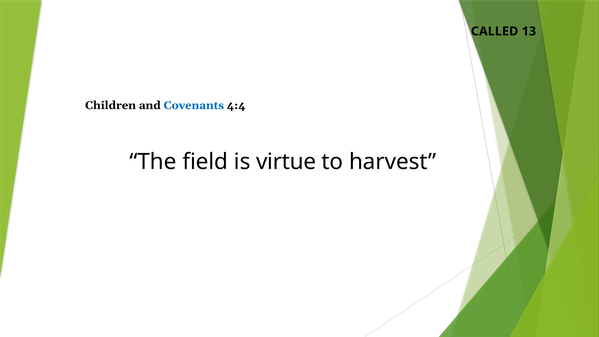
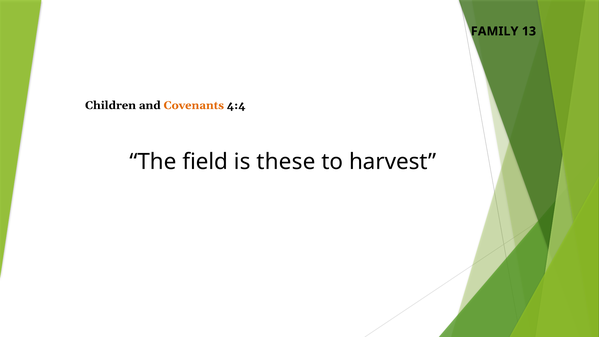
CALLED: CALLED -> FAMILY (495, 31)
Covenants colour: blue -> orange (194, 105)
virtue: virtue -> these (286, 162)
